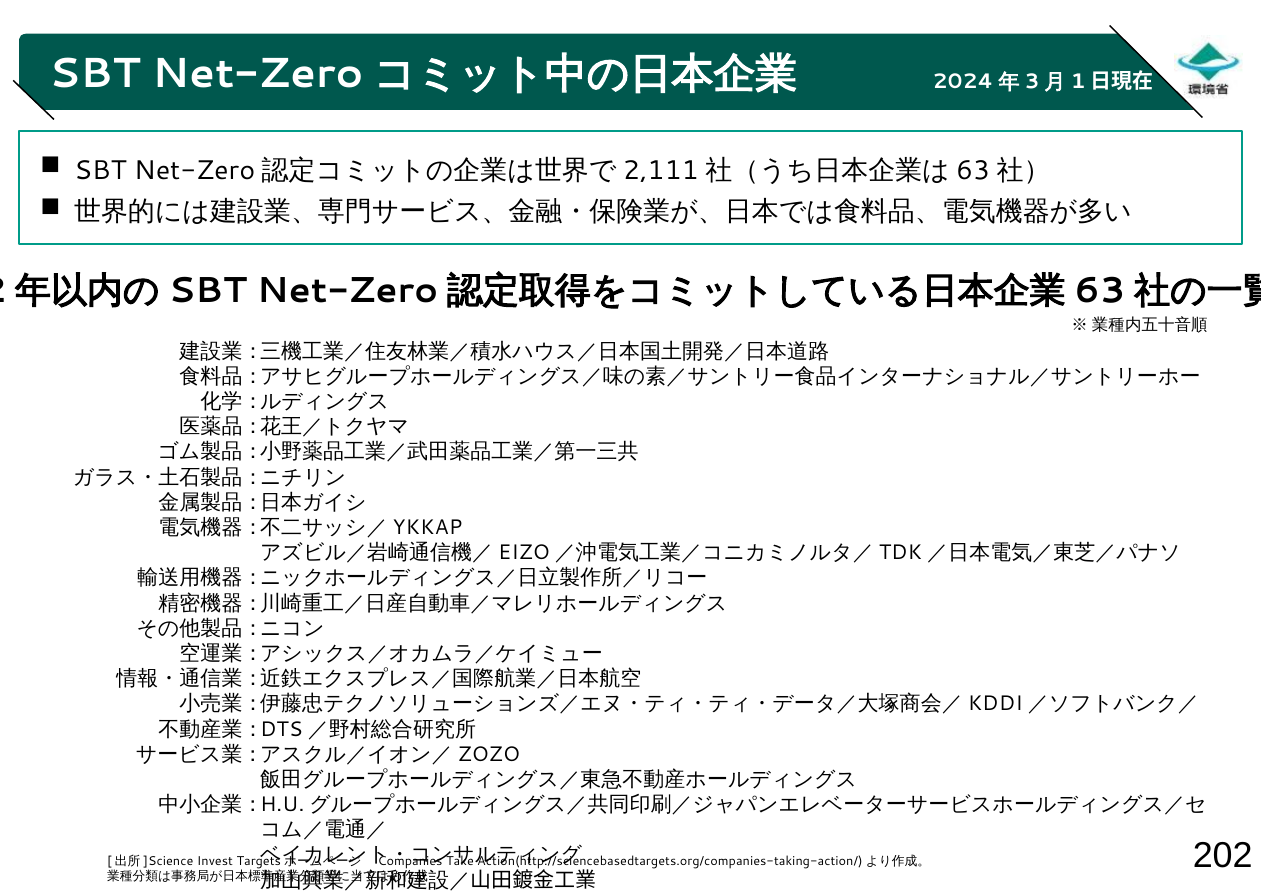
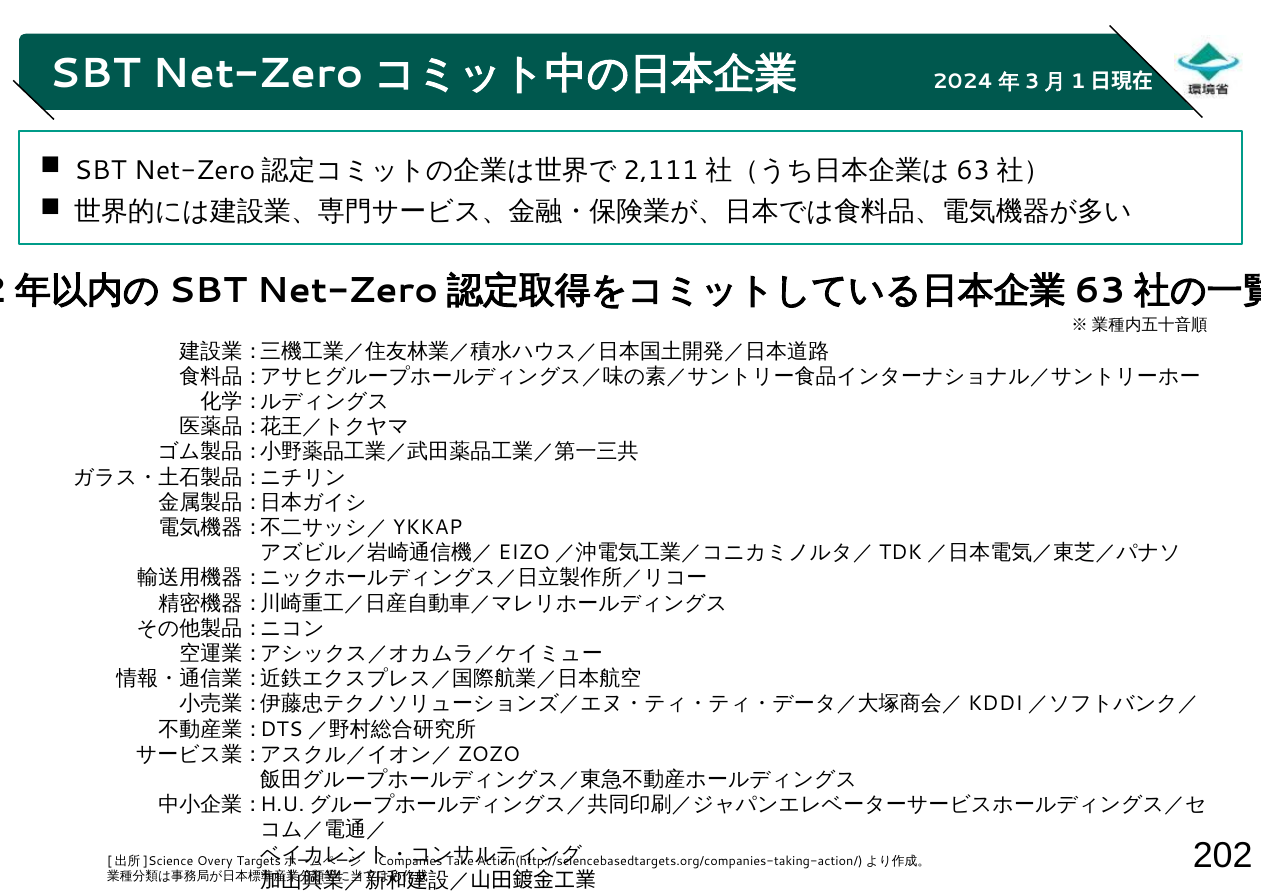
Invest: Invest -> Overy (215, 861)
